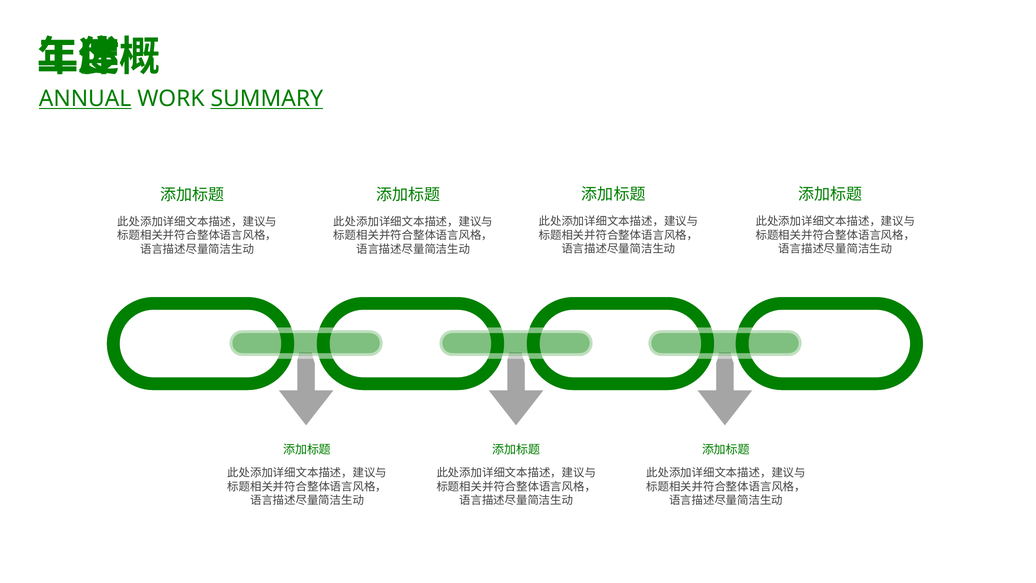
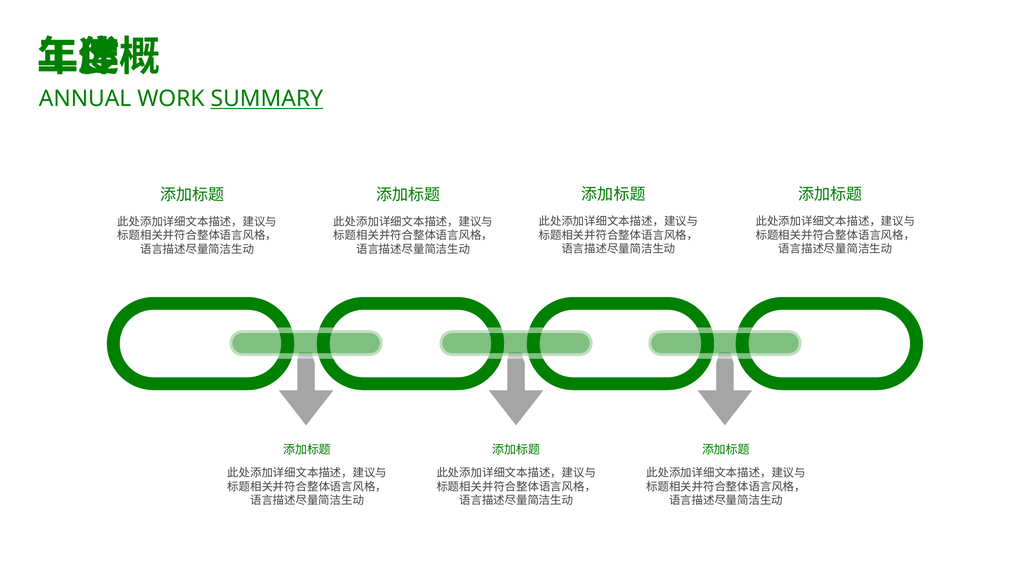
ANNUAL underline: present -> none (85, 99)
